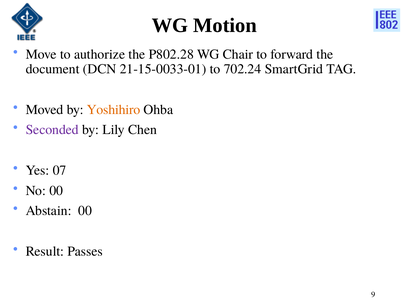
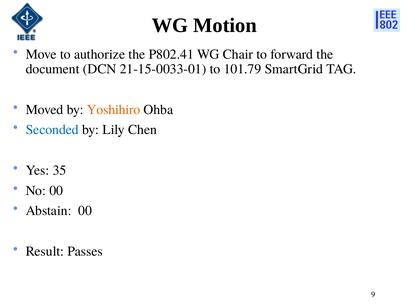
P802.28: P802.28 -> P802.41 (171, 54)
702.24: 702.24 -> 101.79 (243, 69)
Seconded colour: purple -> blue (52, 130)
07: 07 -> 35 (60, 170)
